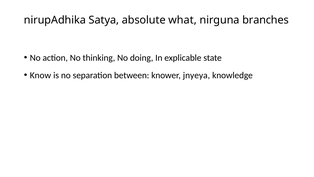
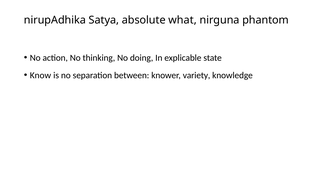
branches: branches -> phantom (266, 20)
jnyeya: jnyeya -> variety (197, 75)
